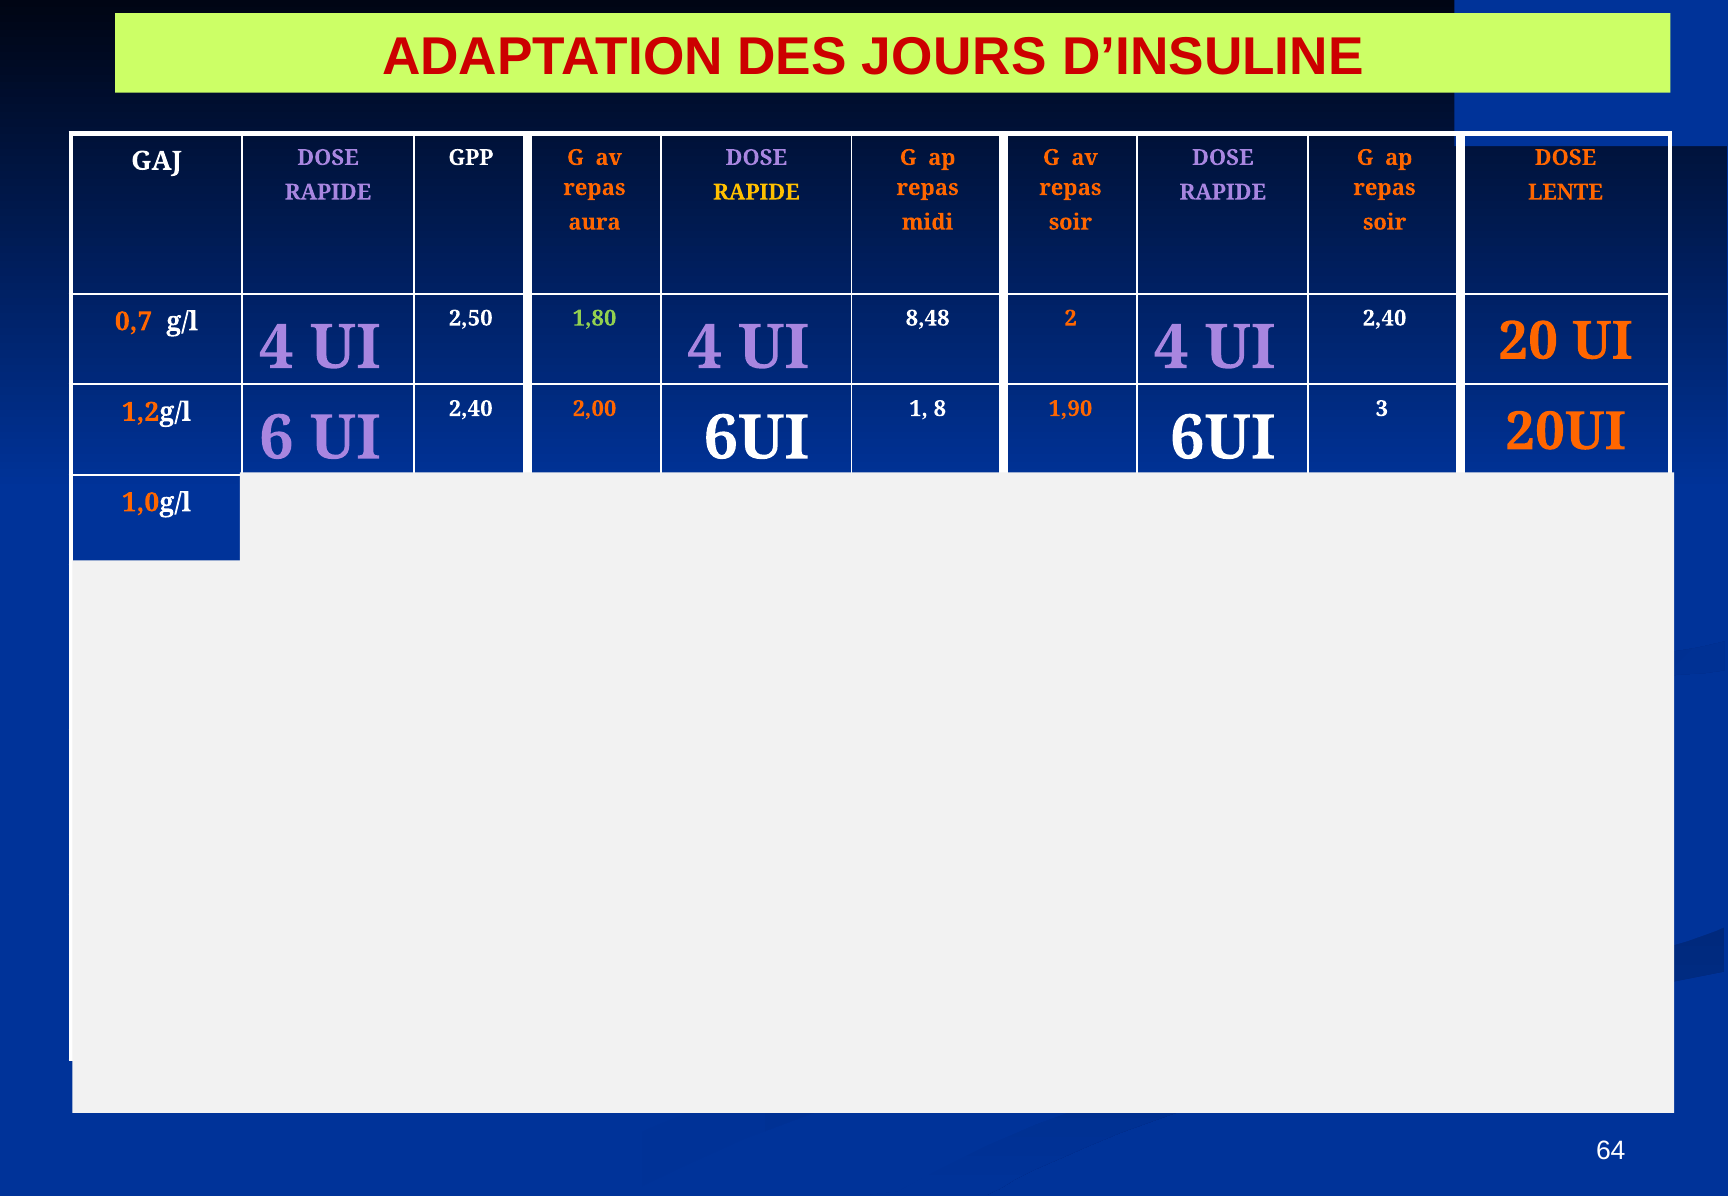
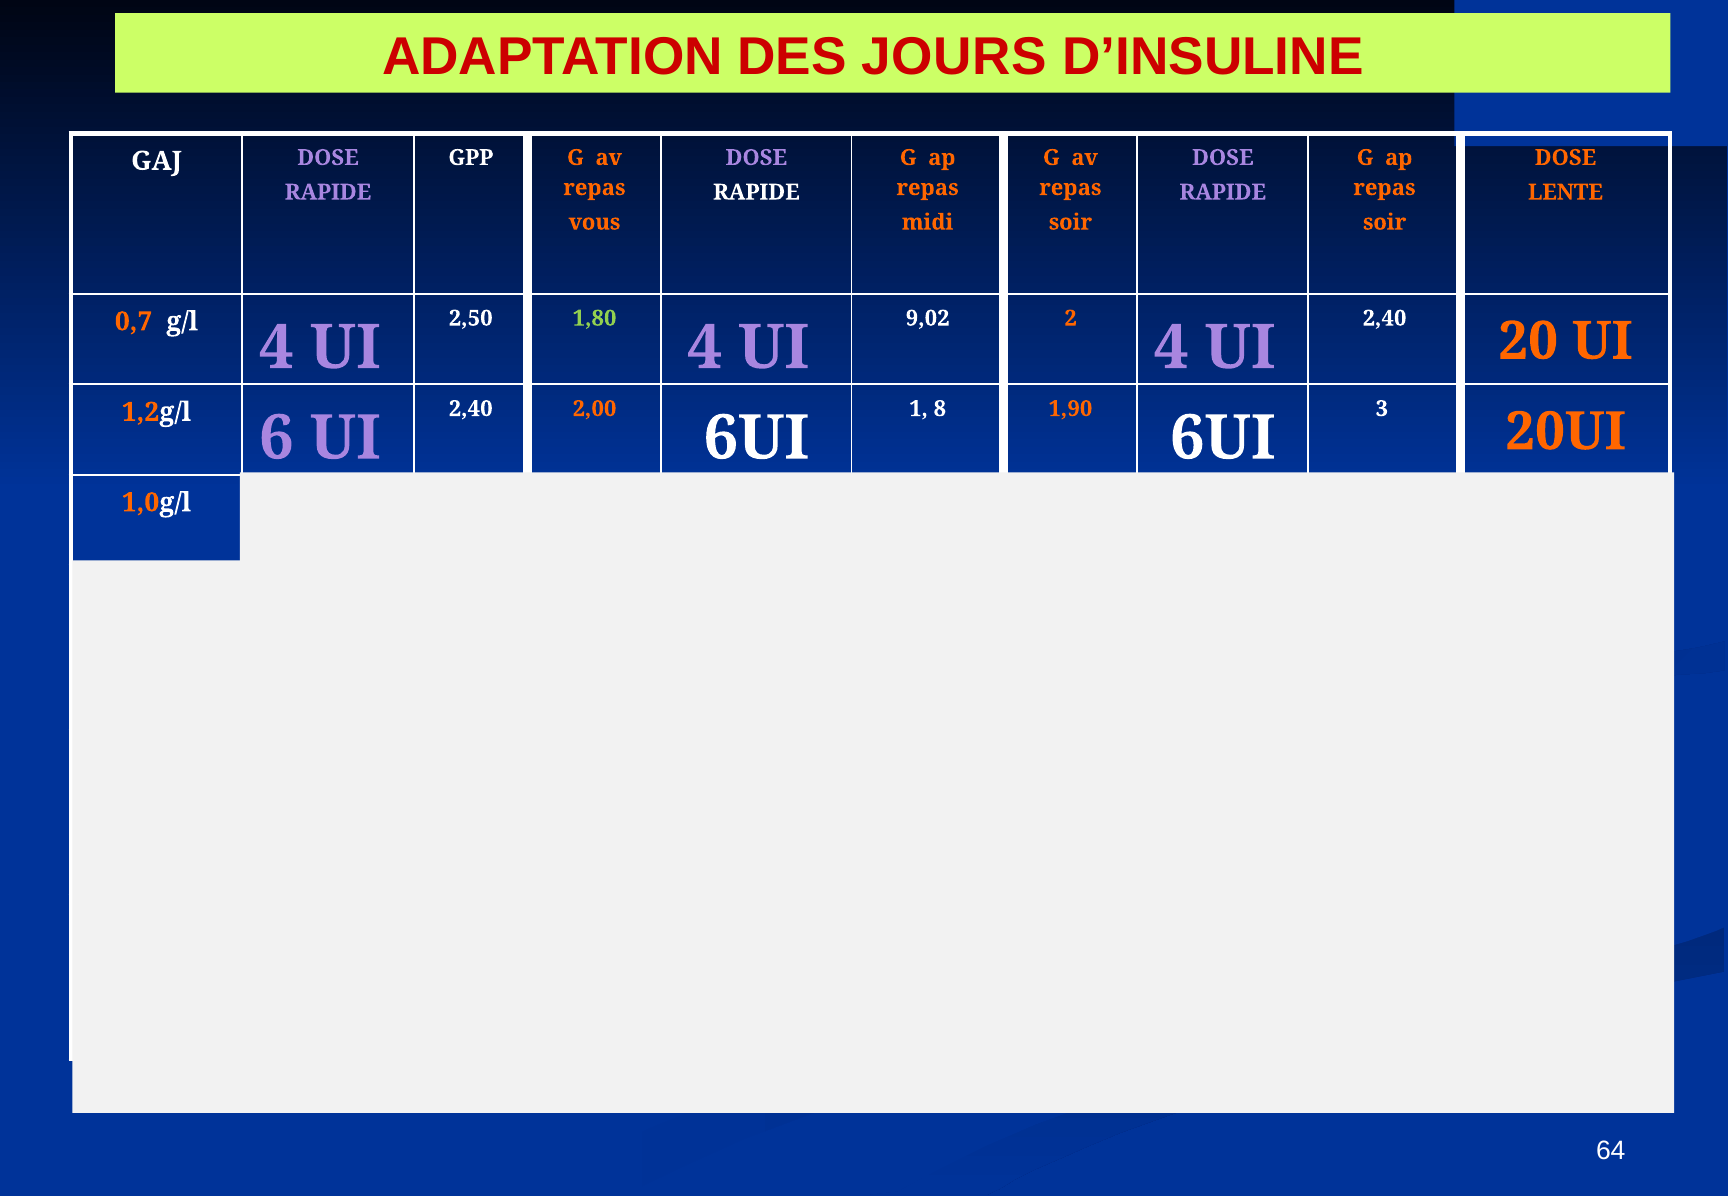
RAPIDE colour: yellow -> white (756, 192)
aura: aura -> vous (594, 222)
8,48: 8,48 -> 9,02 (928, 318)
